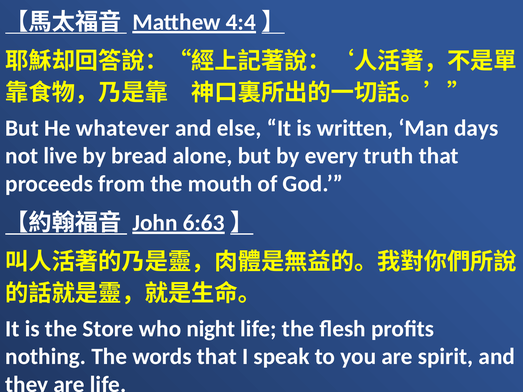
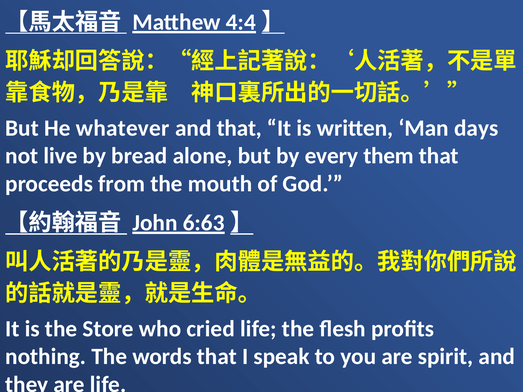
and else: else -> that (239, 128)
truth: truth -> them (389, 156)
night: night -> cried (211, 329)
